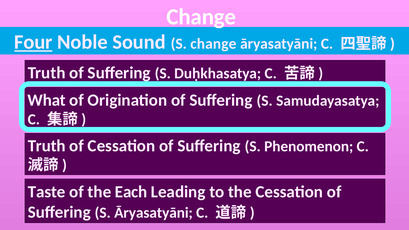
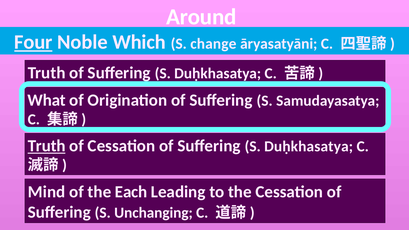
Change: Change -> Around (201, 17)
Sound: Sound -> Which (139, 42)
Truth underline: none -> present (47, 146)
Phenomenon: Phenomenon -> Duḥkhasatya (309, 147)
Taste: Taste -> Mind (47, 192)
S Āryasatyāni: Āryasatyāni -> Unchanging (153, 213)
